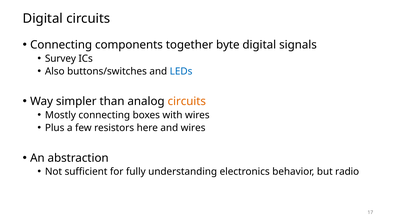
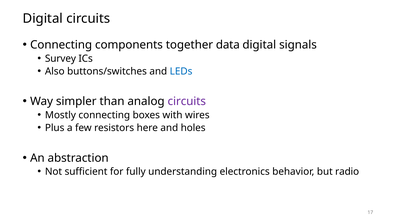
byte: byte -> data (228, 45)
circuits colour: orange -> purple (187, 101)
and wires: wires -> holes (193, 128)
